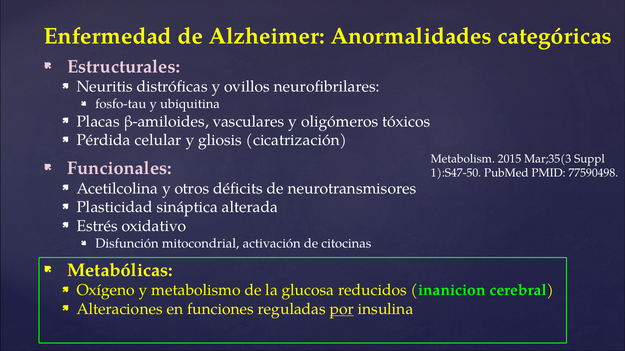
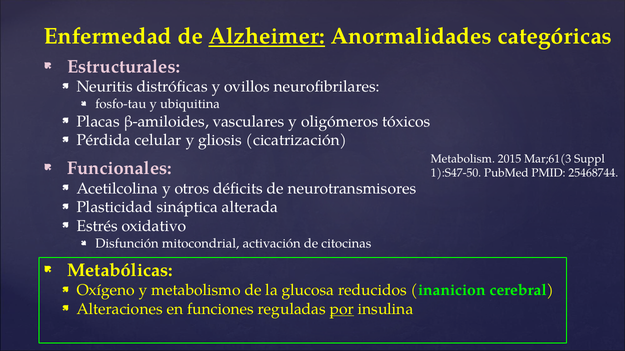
Alzheimer underline: none -> present (267, 36)
Mar;35(3: Mar;35(3 -> Mar;61(3 (548, 159)
77590498: 77590498 -> 25468744 (593, 173)
